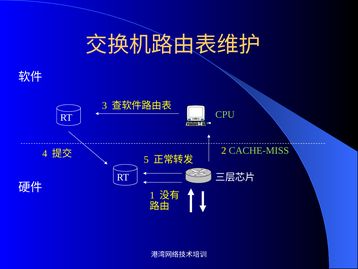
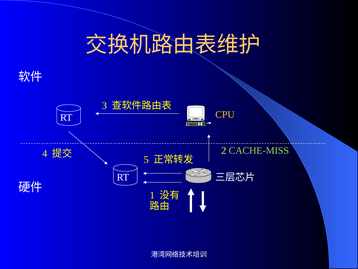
CPU colour: light green -> yellow (225, 114)
